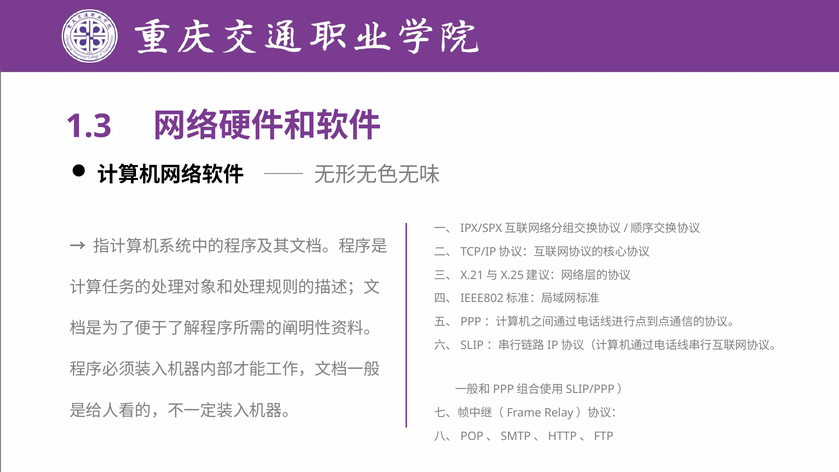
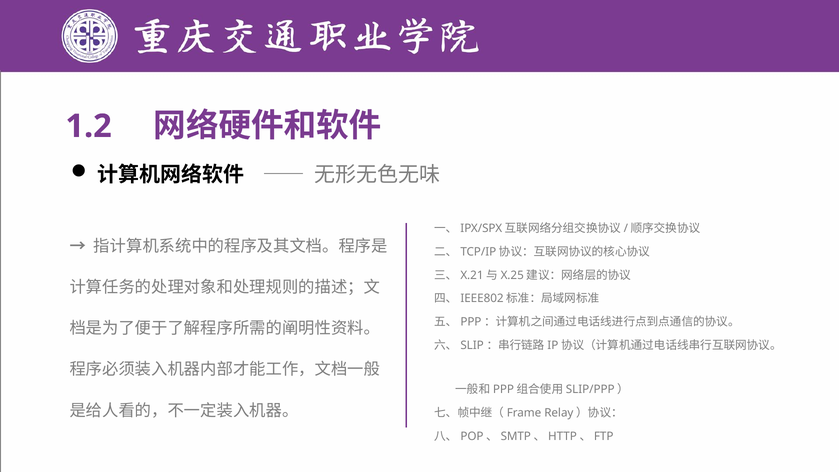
1.3: 1.3 -> 1.2 (89, 126)
